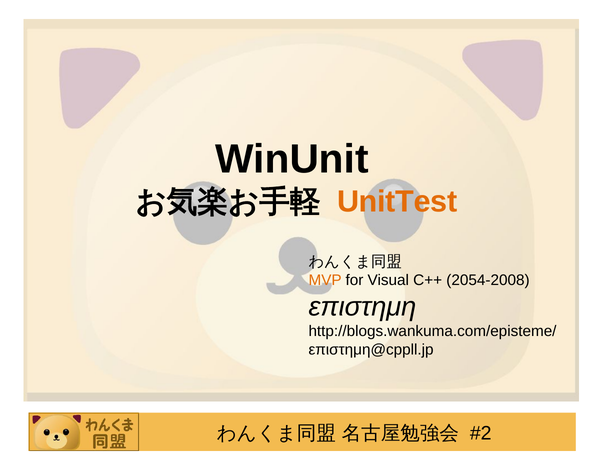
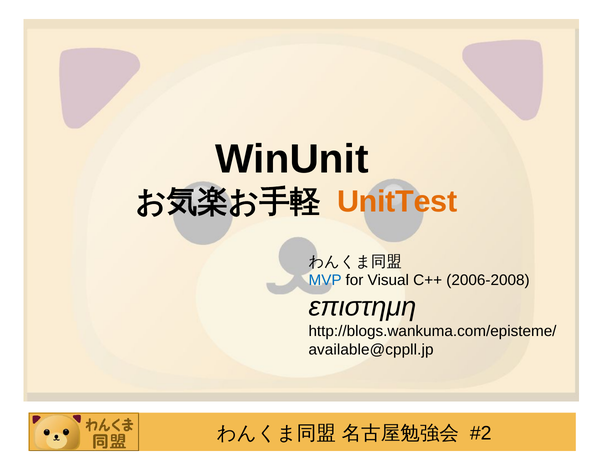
MVP colour: orange -> blue (325, 280)
2054-2008: 2054-2008 -> 2006-2008 (488, 280)
επιστημη@cppll.jp: επιστημη@cppll.jp -> available@cppll.jp (371, 350)
